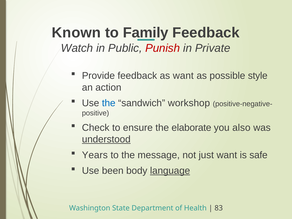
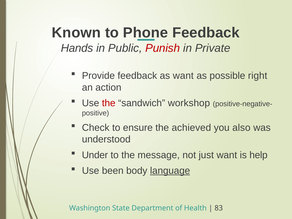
Family: Family -> Phone (146, 33)
Watch: Watch -> Hands (77, 48)
style: style -> right (258, 76)
the colour: blue -> red (109, 103)
elaborate: elaborate -> achieved (191, 128)
understood underline: present -> none (106, 139)
Years: Years -> Under (95, 155)
safe: safe -> help (258, 155)
